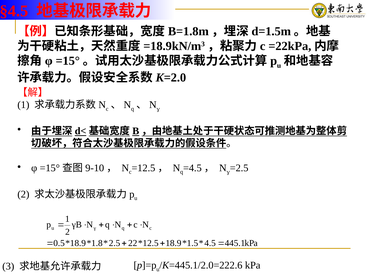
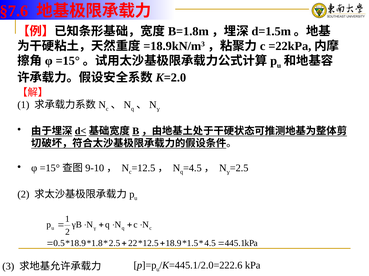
§4.5: §4.5 -> §7.6 (14, 11)
